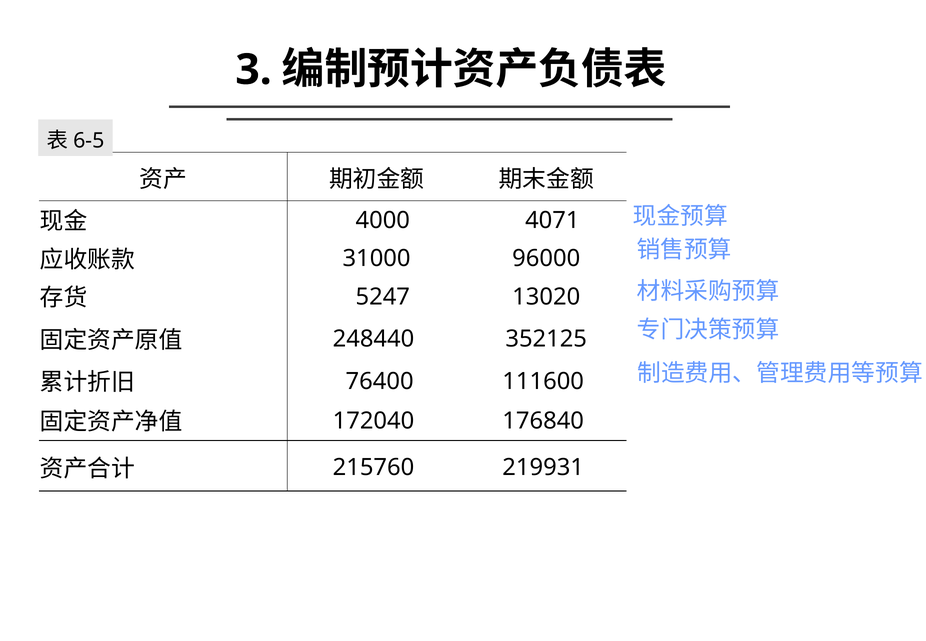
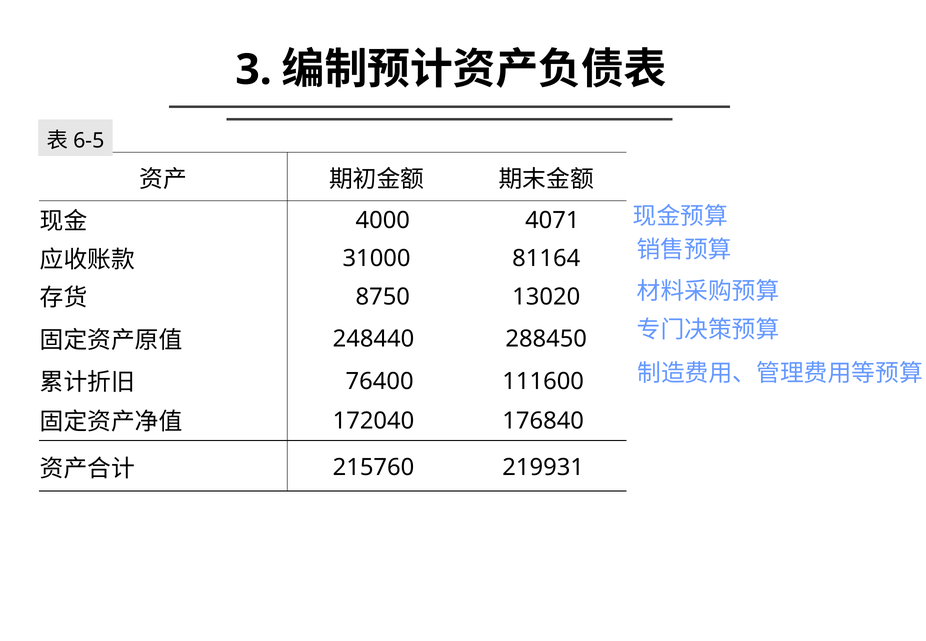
96000: 96000 -> 81164 (546, 259)
5247: 5247 -> 8750 (383, 297)
352125: 352125 -> 288450 (546, 339)
